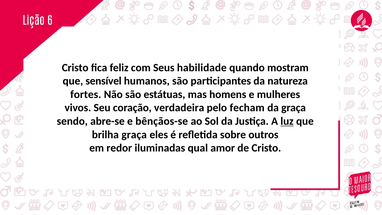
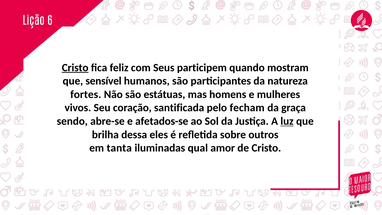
Cristo underline: none -> present (75, 68)
habilidade: habilidade -> participem (202, 68)
verdadeira: verdadeira -> santificada (179, 108)
bênçãos-se: bênçãos-se -> afetados-se (162, 121)
brilha graça: graça -> dessa (134, 134)
redor: redor -> tanta (119, 148)
